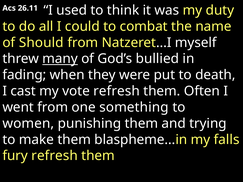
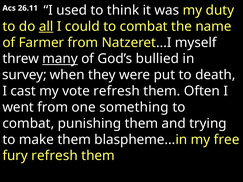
all underline: none -> present (46, 26)
Should: Should -> Farmer (41, 43)
fading: fading -> survey (24, 75)
women: women -> combat (28, 124)
falls: falls -> free (227, 140)
